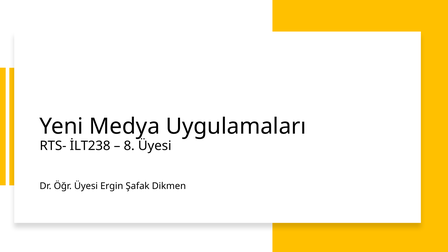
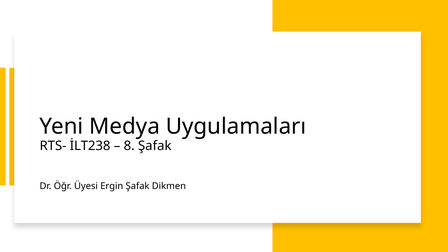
8 Üyesi: Üyesi -> Şafak (155, 146)
